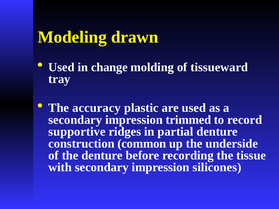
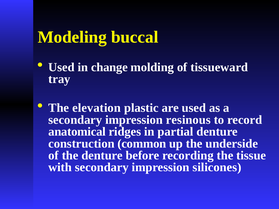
drawn: drawn -> buccal (135, 37)
accuracy: accuracy -> elevation (97, 108)
trimmed: trimmed -> resinous (188, 120)
supportive: supportive -> anatomical (77, 132)
